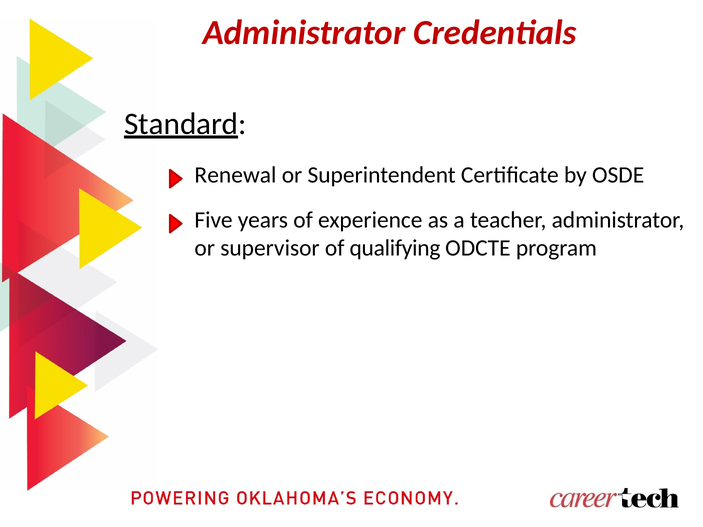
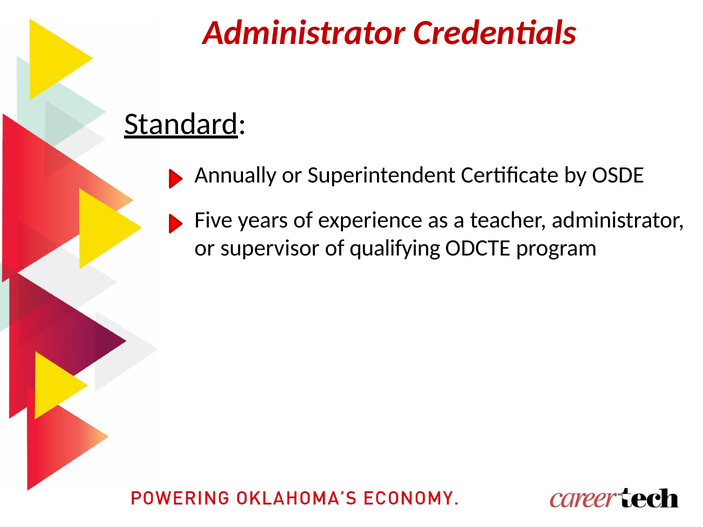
Renewal: Renewal -> Annually (236, 175)
